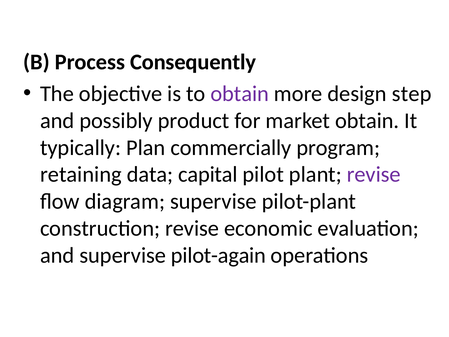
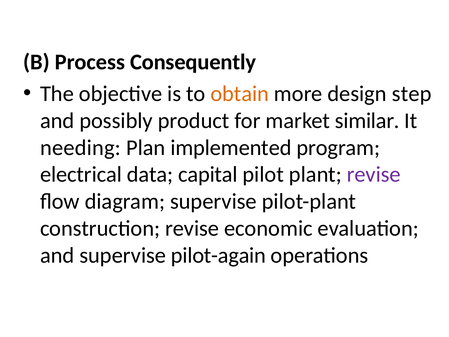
obtain colour: purple -> orange (240, 94)
market obtain: obtain -> similar (367, 121)
typically: typically -> needing (80, 147)
commercially: commercially -> implemented (231, 147)
retaining: retaining -> electrical (81, 174)
